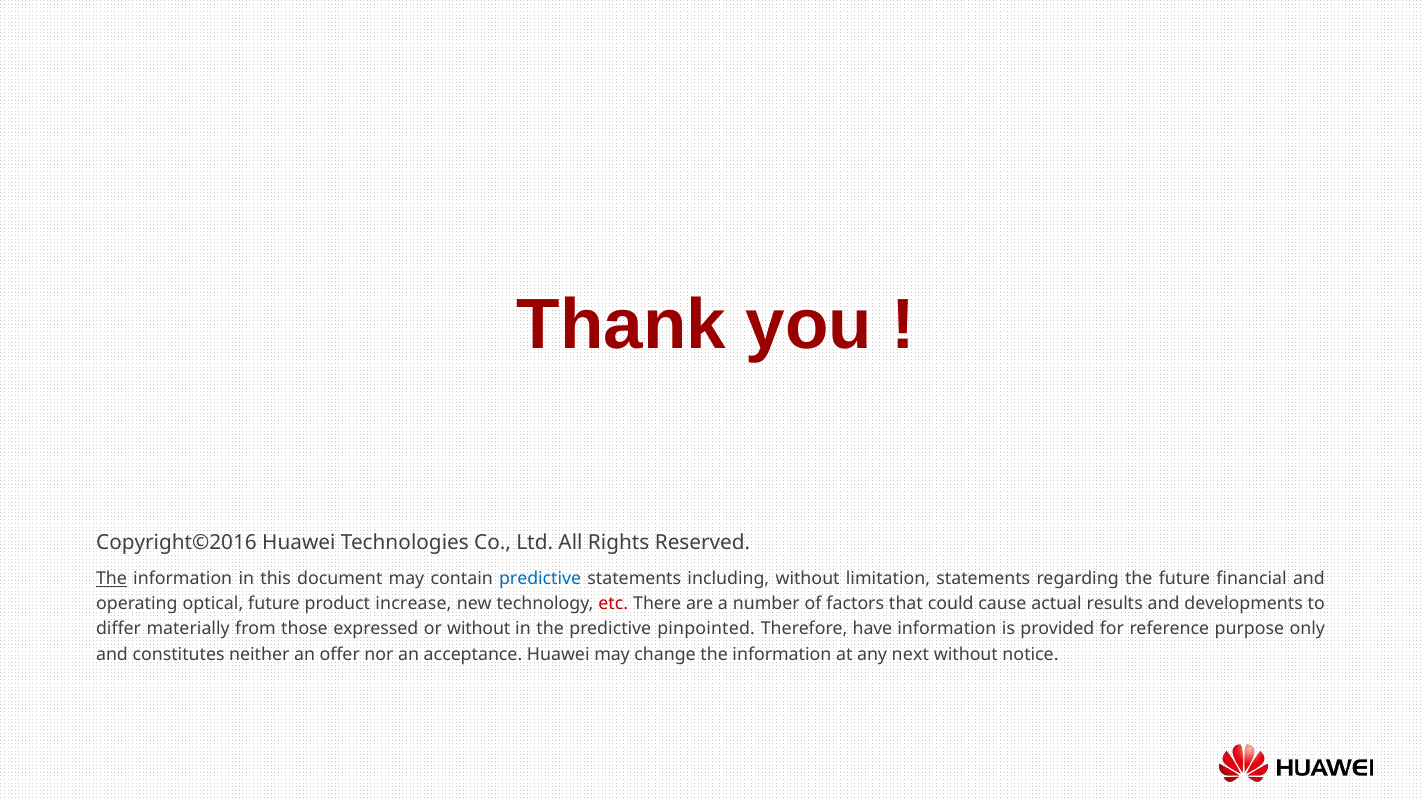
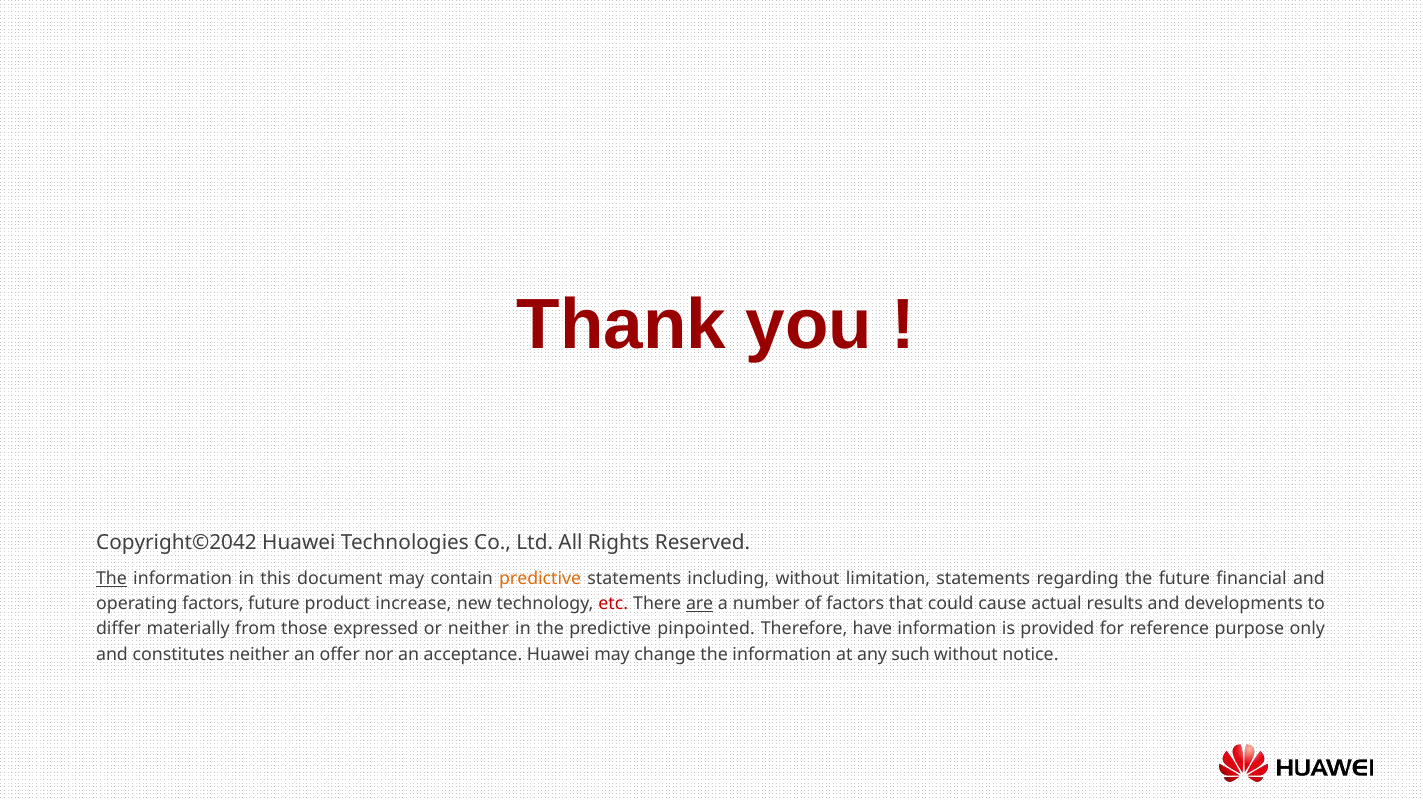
Copyright©2016: Copyright©2016 -> Copyright©2042 (176, 543)
predictive colour: blue -> orange (540, 579)
operating optical: optical -> factors (213, 604)
are underline: none -> present (700, 604)
or without: without -> neither (479, 629)
next: next -> such (911, 654)
